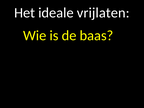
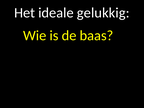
vrijlaten: vrijlaten -> gelukkig (103, 13)
